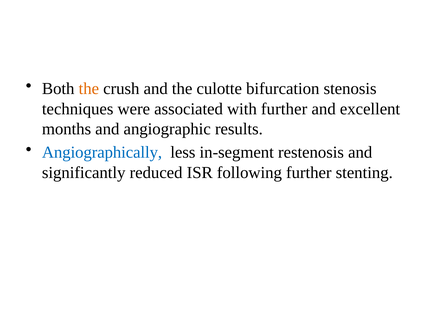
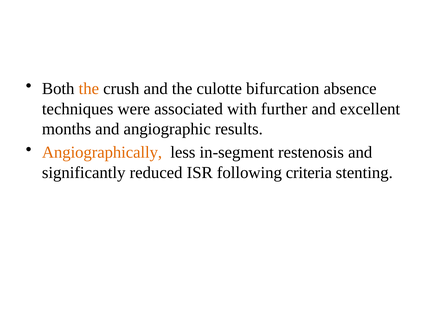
stenosis: stenosis -> absence (350, 89)
Angiographically colour: blue -> orange (102, 153)
following further: further -> criteria (309, 173)
